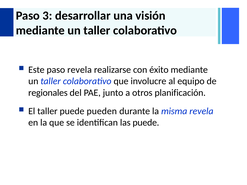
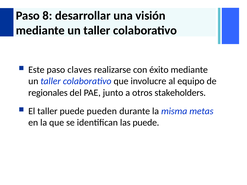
3: 3 -> 8 (47, 16)
paso revela: revela -> claves (80, 70)
planificación: planificación -> stakeholders (180, 93)
misma revela: revela -> metas (201, 111)
